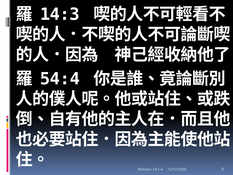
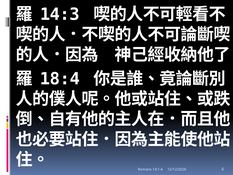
54:4: 54:4 -> 18:4 (60, 79)
